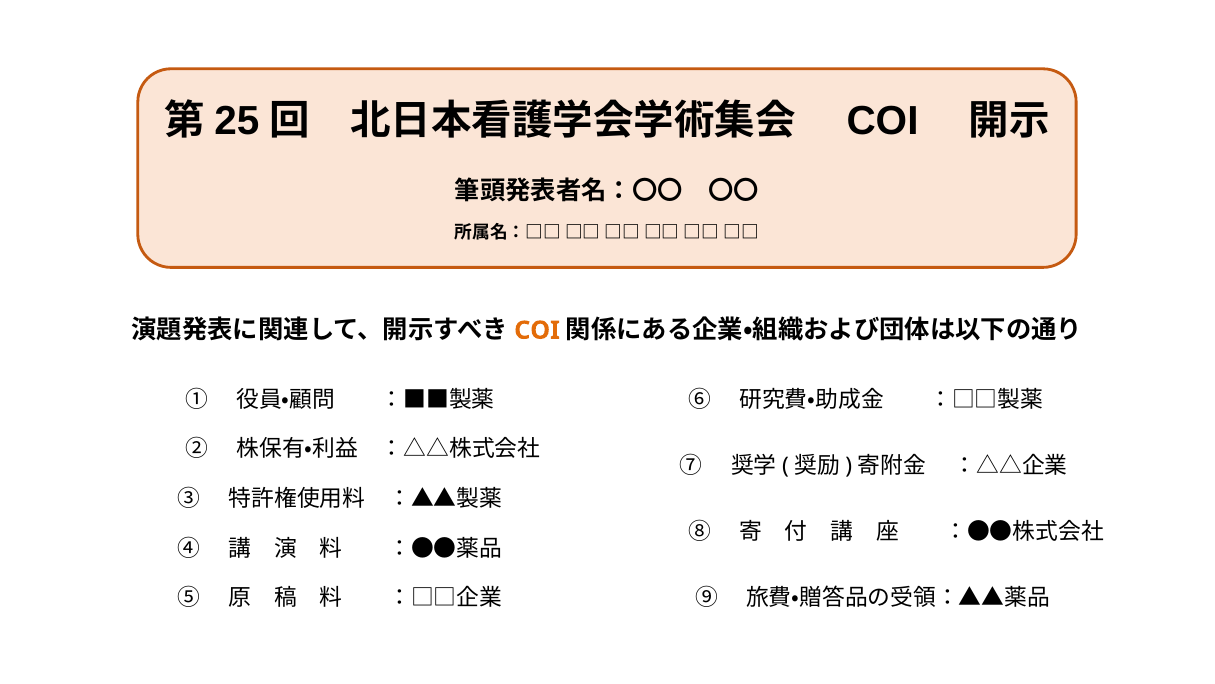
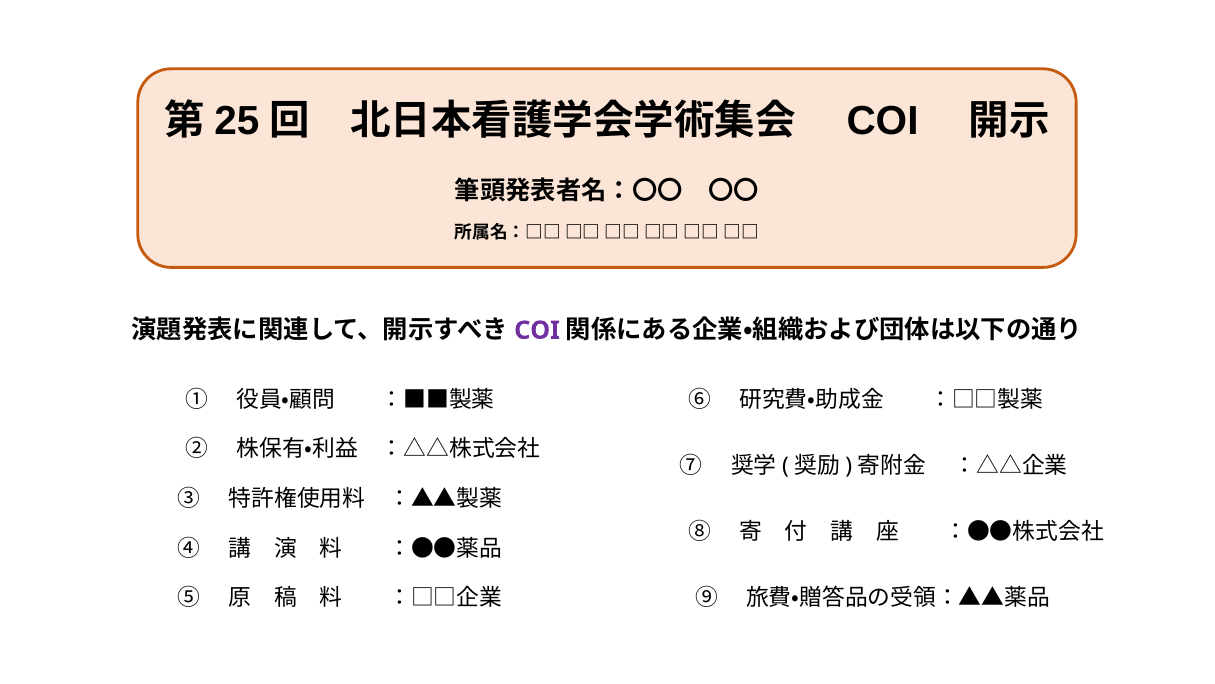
COI colour: orange -> purple (537, 330)
